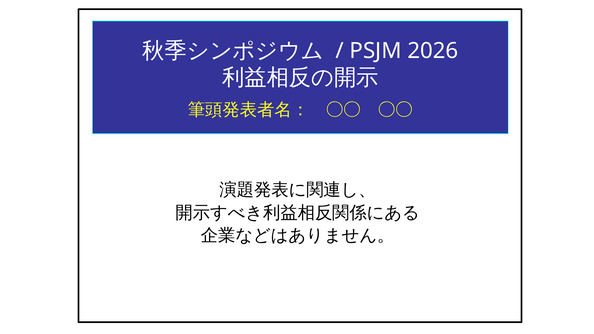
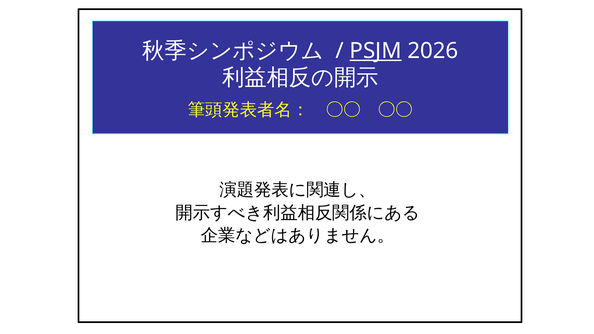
PSJM underline: none -> present (376, 51)
